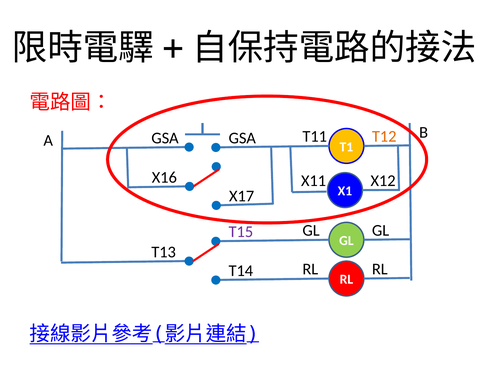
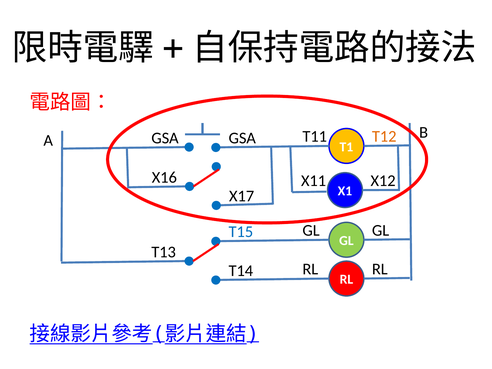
T15 colour: purple -> blue (241, 232)
